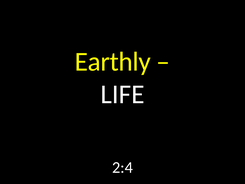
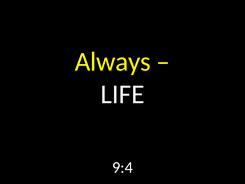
Earthly: Earthly -> Always (113, 62)
2:4: 2:4 -> 9:4 (122, 167)
